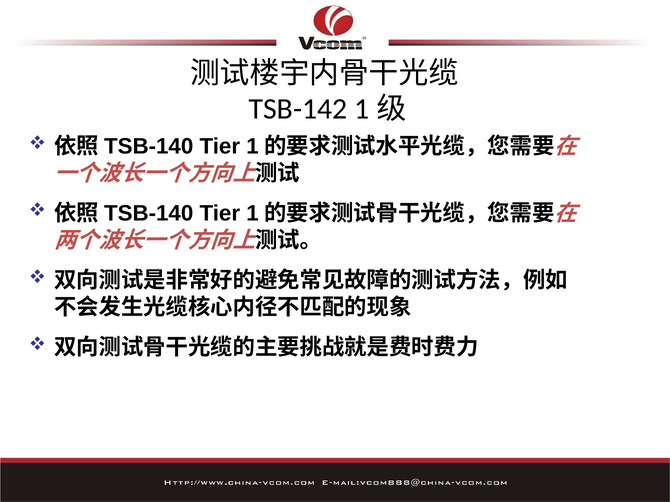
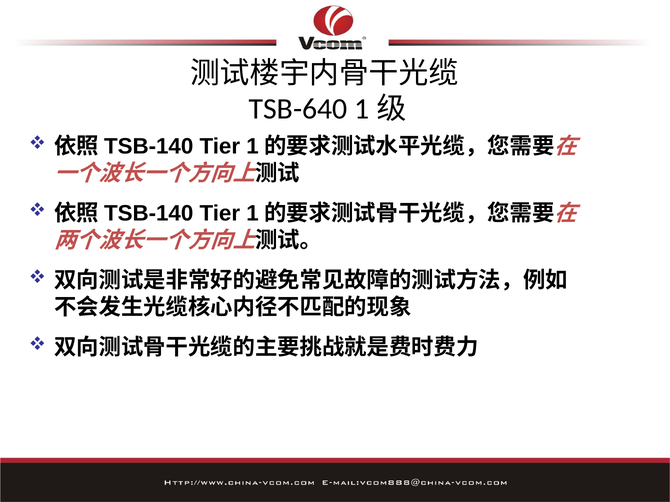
TSB-142: TSB-142 -> TSB-640 (298, 109)
